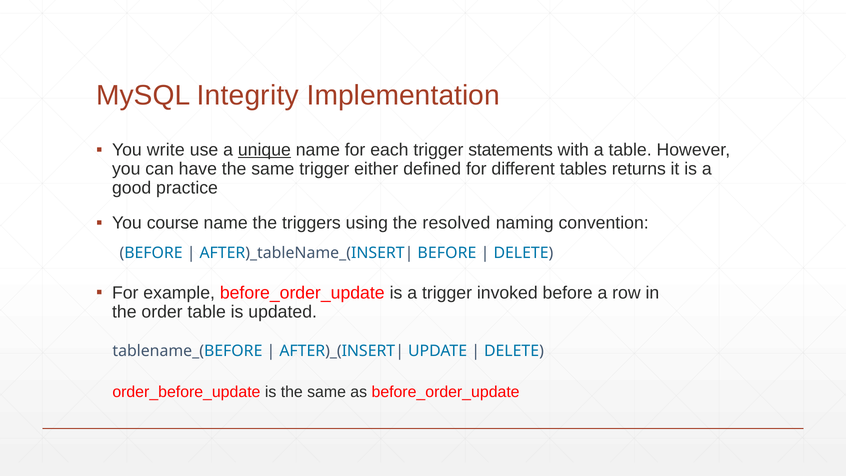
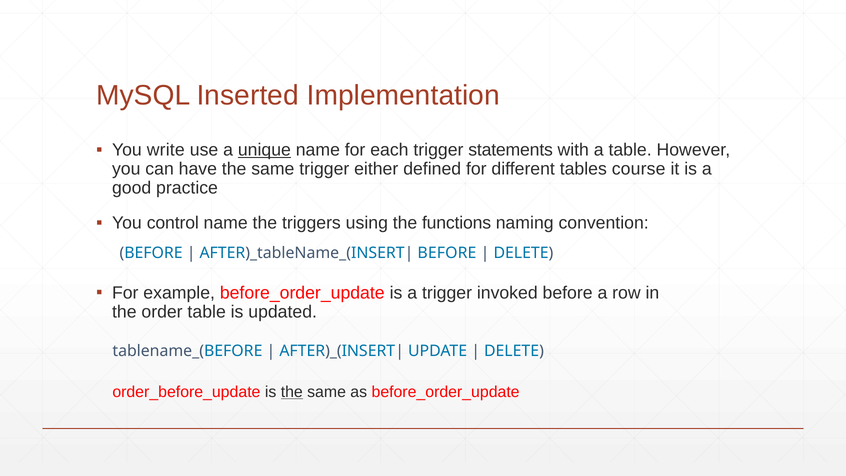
Integrity: Integrity -> Inserted (248, 96)
returns: returns -> course (639, 169)
course: course -> control (173, 223)
resolved: resolved -> functions (457, 223)
the underline: none -> present (292, 392)
